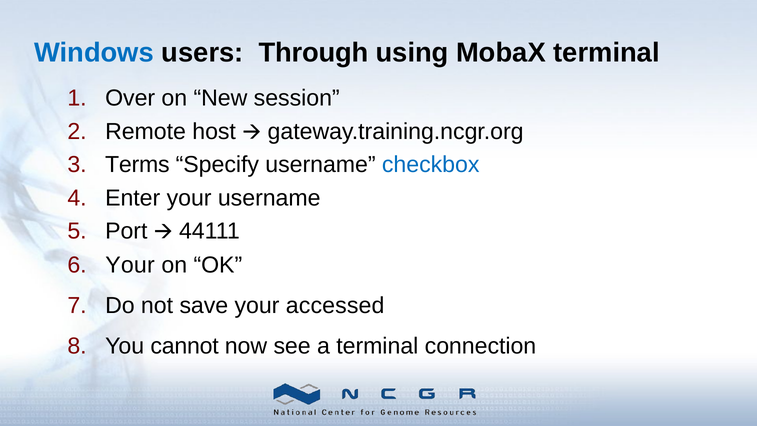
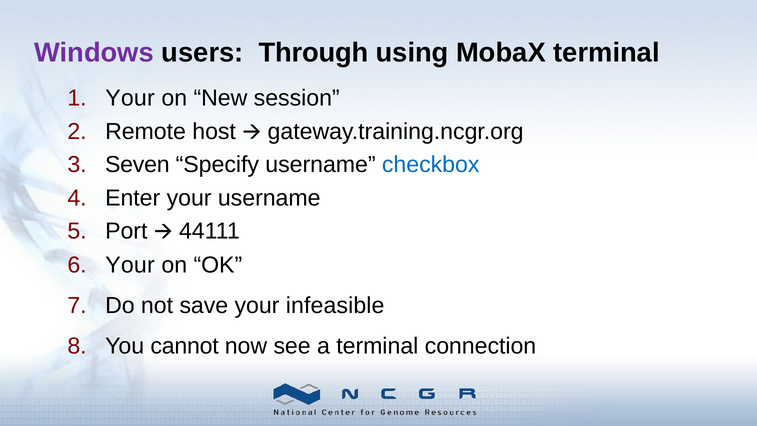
Windows colour: blue -> purple (94, 53)
Over: Over -> Your (130, 98)
Terms: Terms -> Seven (137, 165)
accessed: accessed -> infeasible (335, 305)
